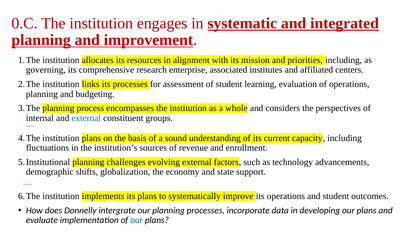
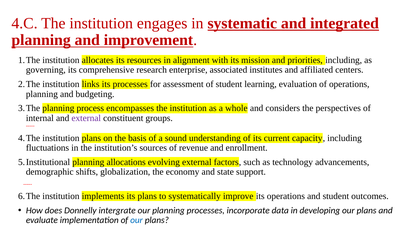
0.C: 0.C -> 4.C (25, 23)
external colour: blue -> purple (86, 118)
challenges: challenges -> allocations (126, 162)
